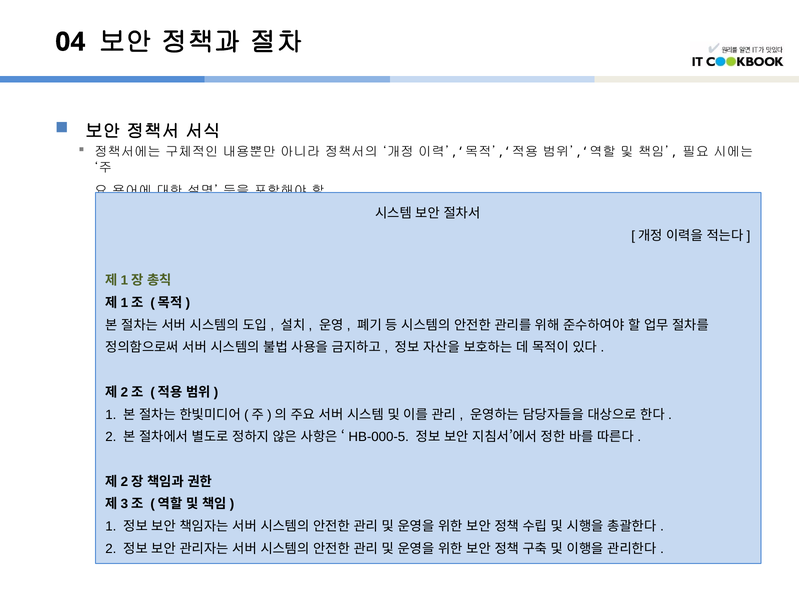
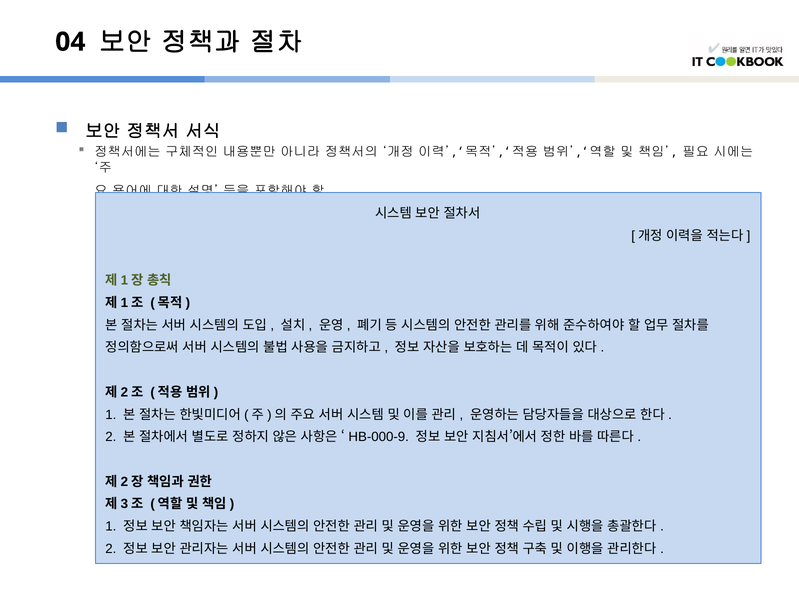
HB-000-5: HB-000-5 -> HB-000-9 (379, 437)
